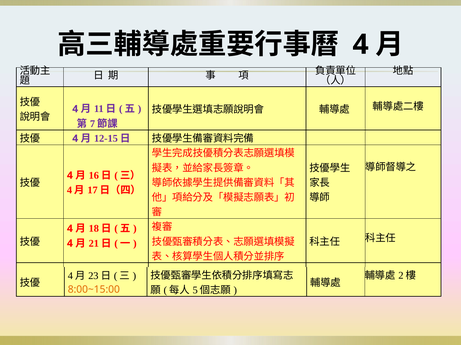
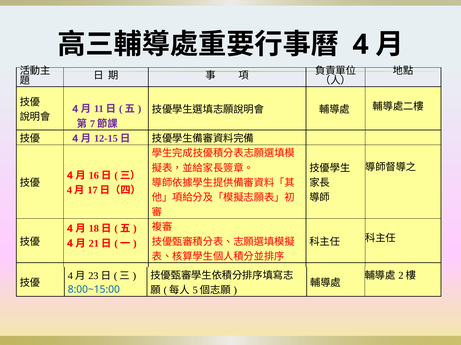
8:00~15:00 colour: orange -> blue (94, 290)
